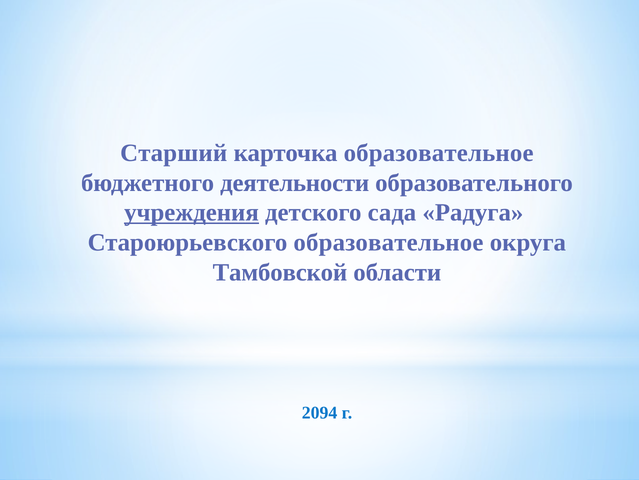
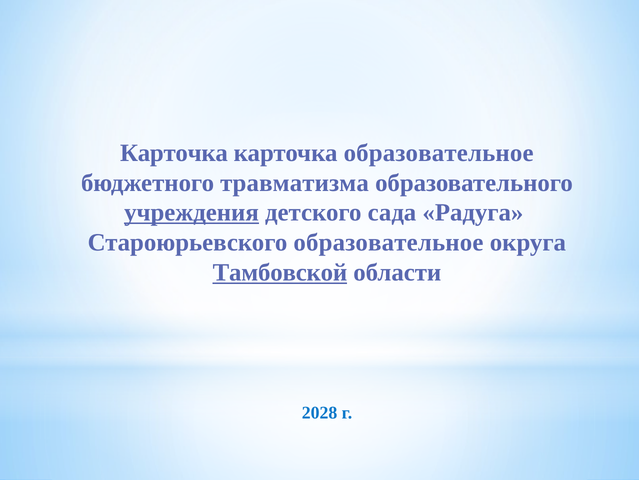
Старший: Старший -> Карточка (174, 153)
деятельности: деятельности -> травматизма (295, 183)
Тамбовской underline: none -> present (280, 272)
2094: 2094 -> 2028 (320, 412)
